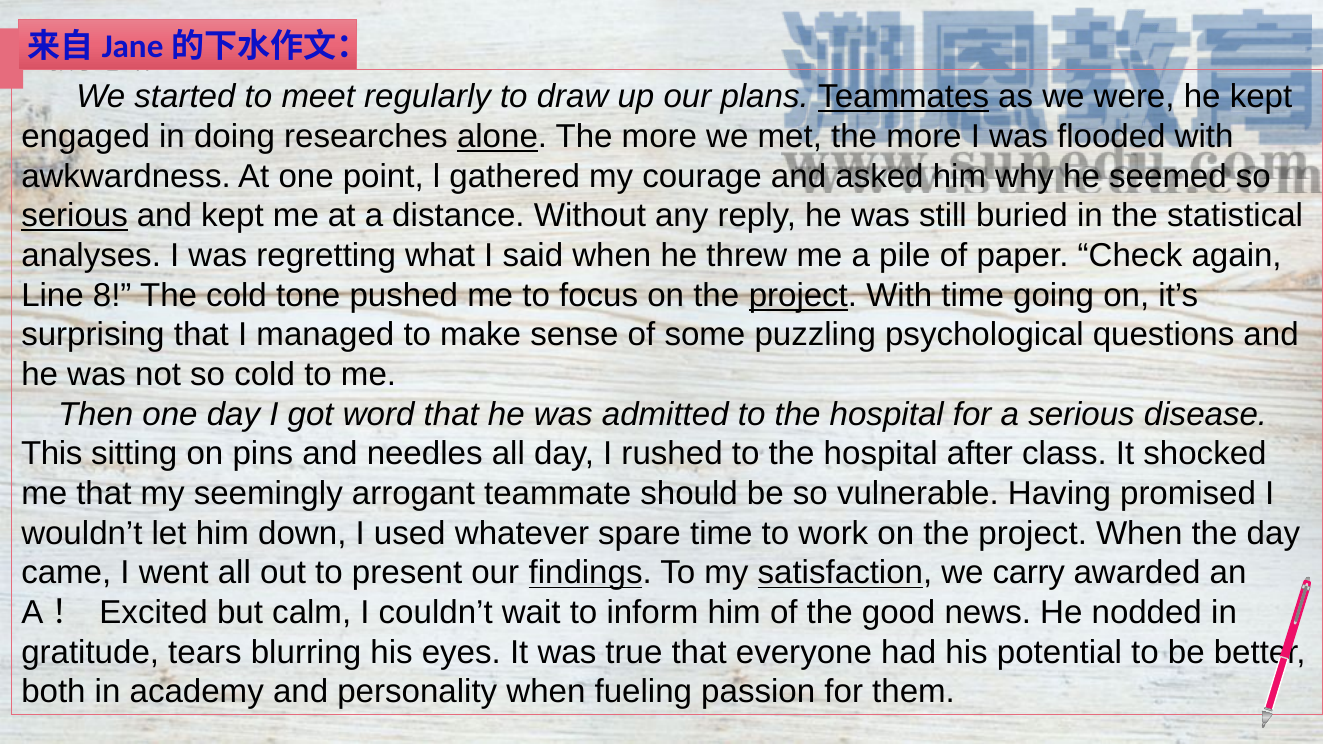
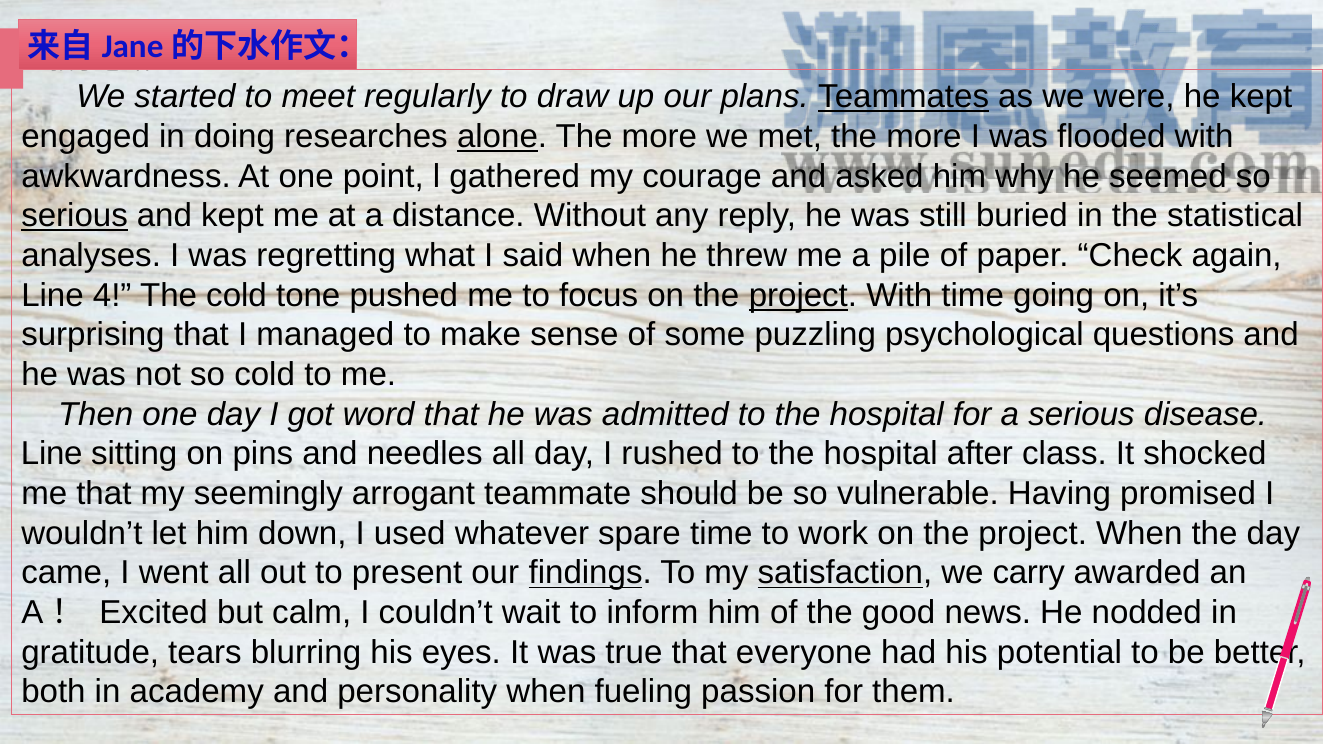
8: 8 -> 4 (112, 295)
This: This -> Line (52, 454)
